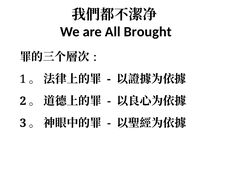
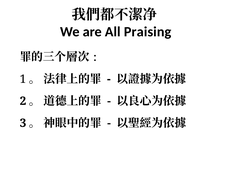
Brought: Brought -> Praising (148, 32)
